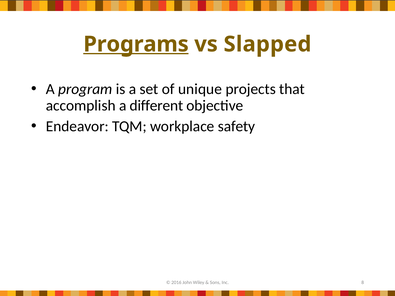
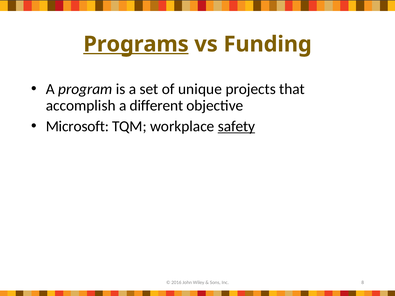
Slapped: Slapped -> Funding (268, 44)
Endeavor: Endeavor -> Microsoft (77, 126)
safety underline: none -> present (236, 126)
